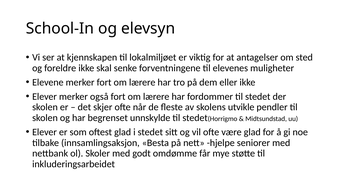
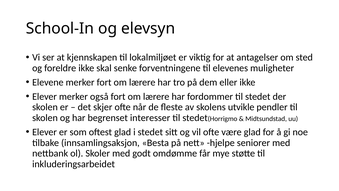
unnskylde: unnskylde -> interesser (150, 118)
